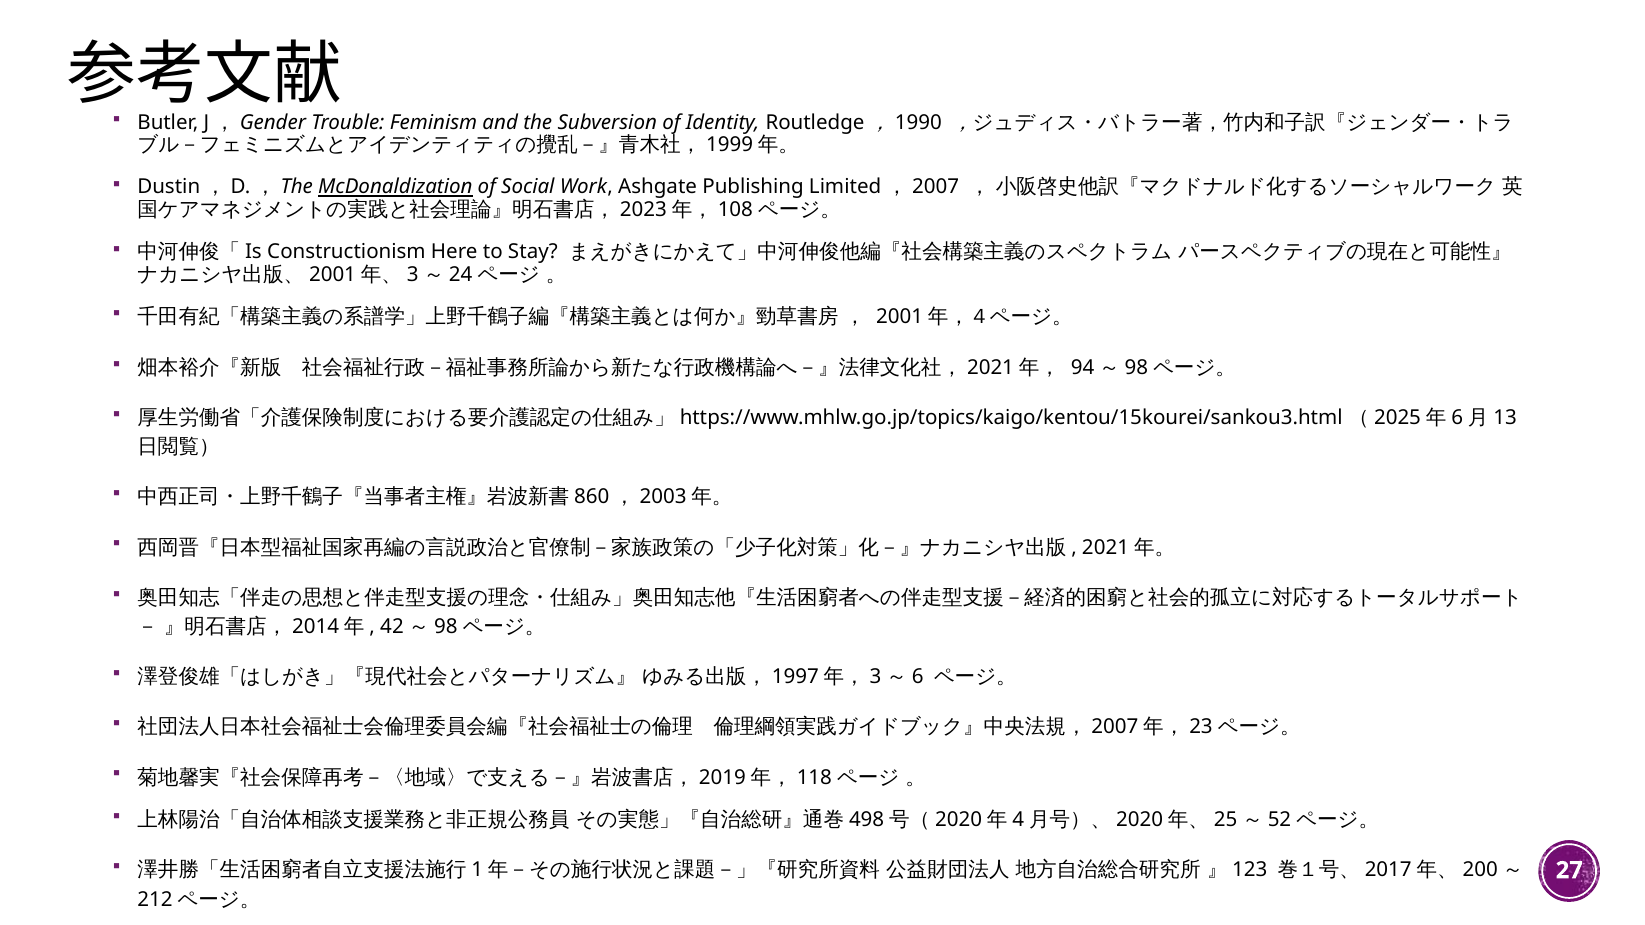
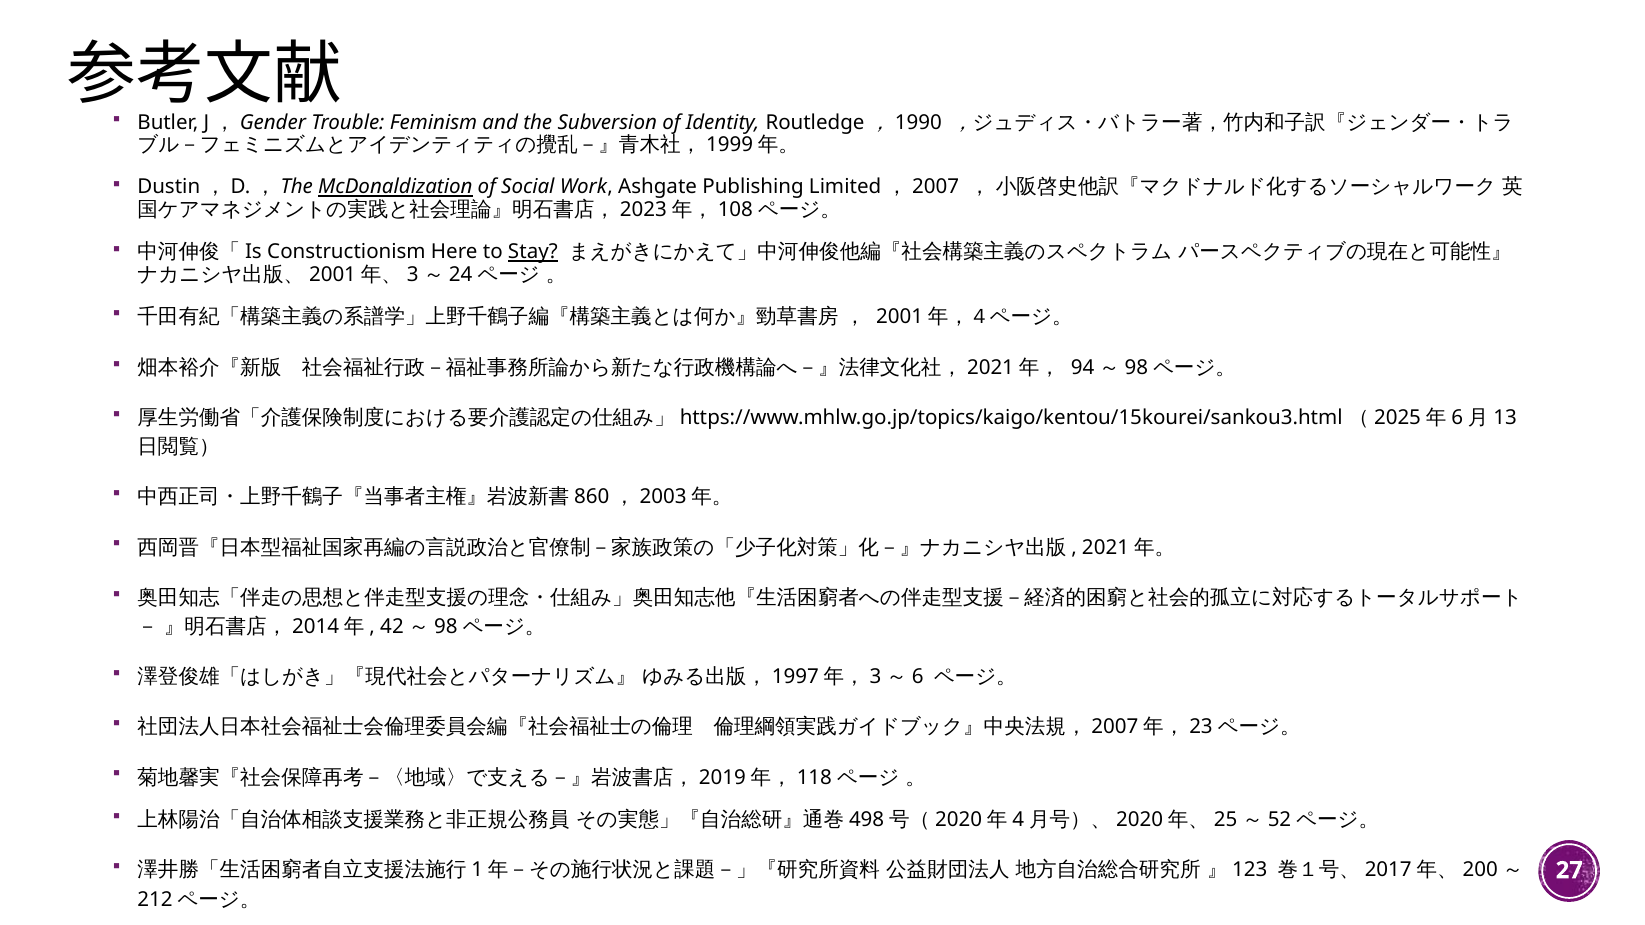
Stay underline: none -> present (533, 252)
